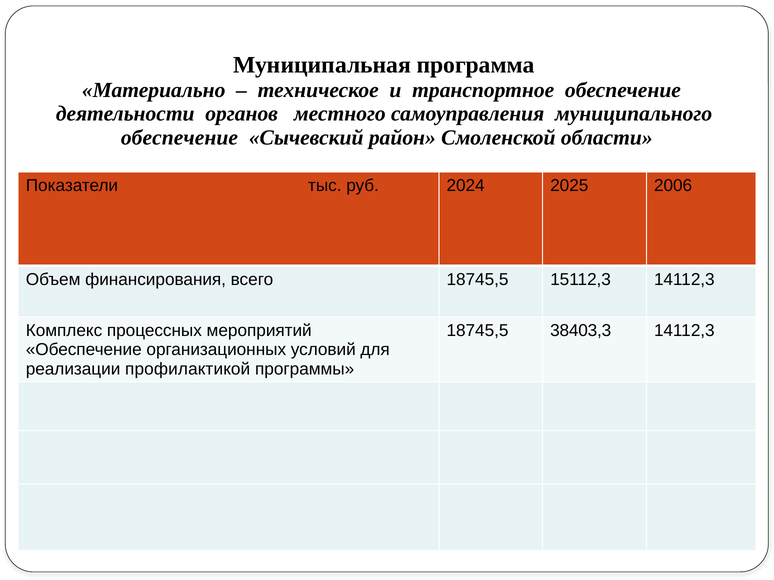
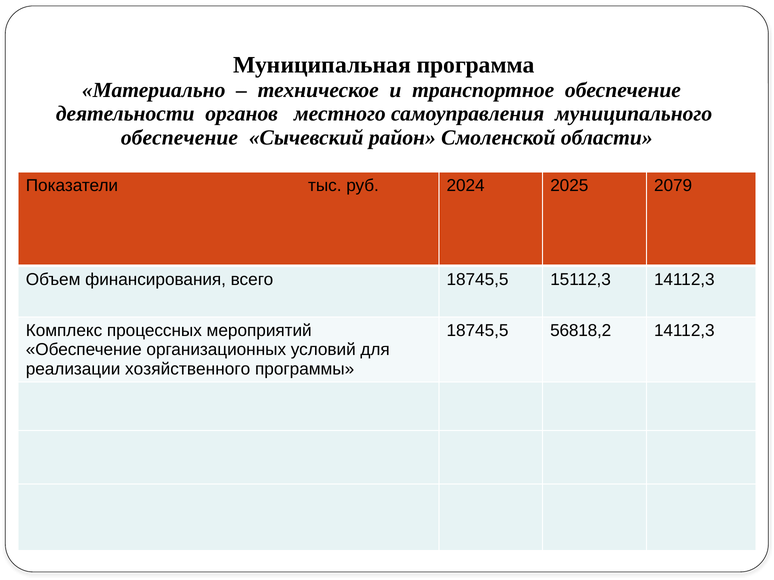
2006: 2006 -> 2079 (673, 186)
38403,3: 38403,3 -> 56818,2 (581, 331)
профилактикой: профилактикой -> хозяйственного (188, 369)
